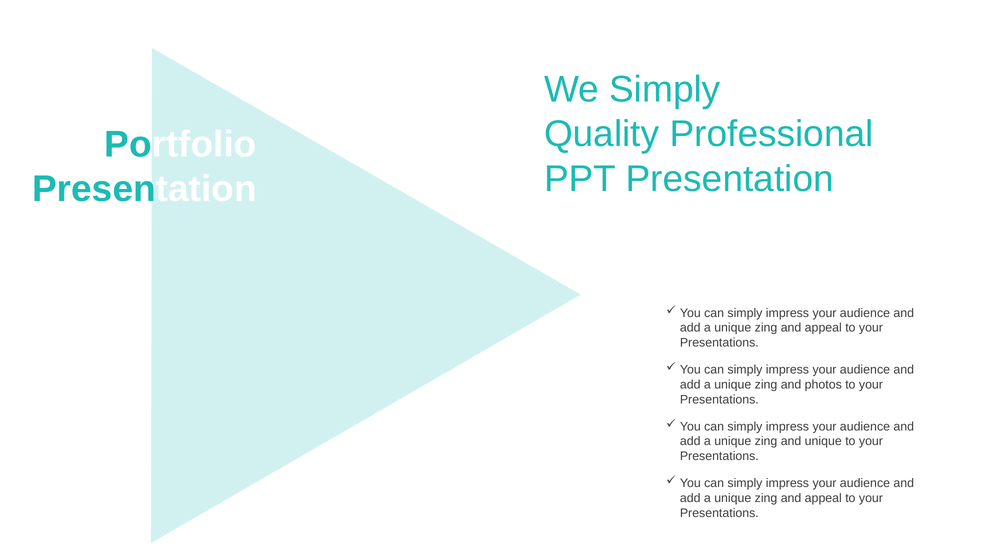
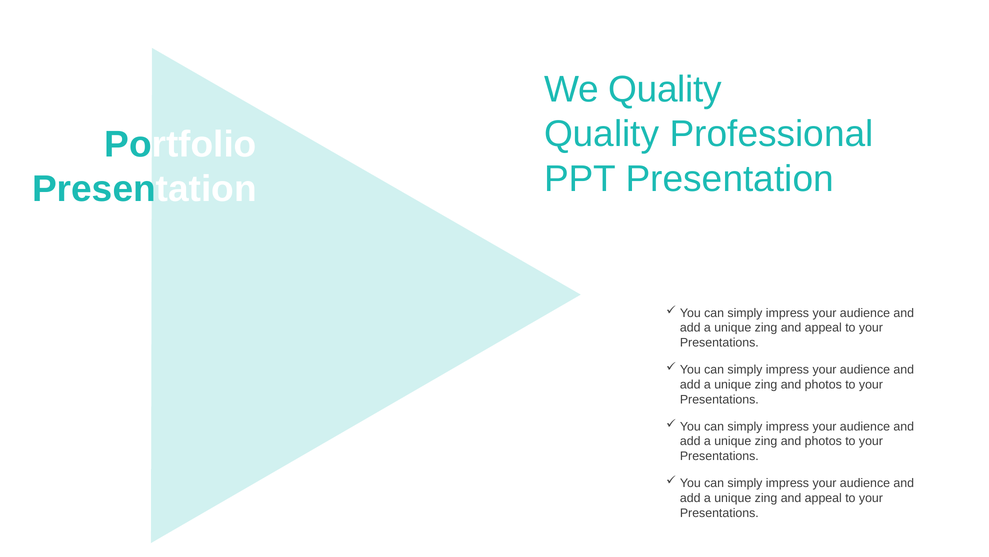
We Simply: Simply -> Quality (665, 90)
unique: unique -> photos (823, 441)
